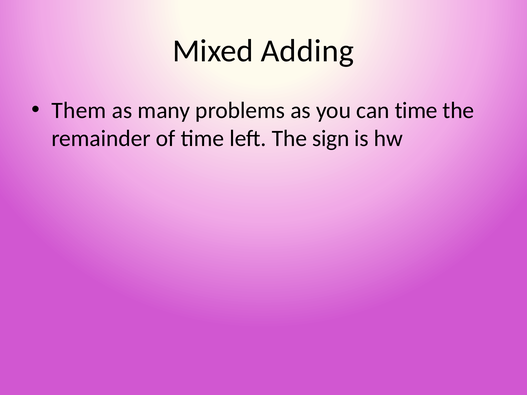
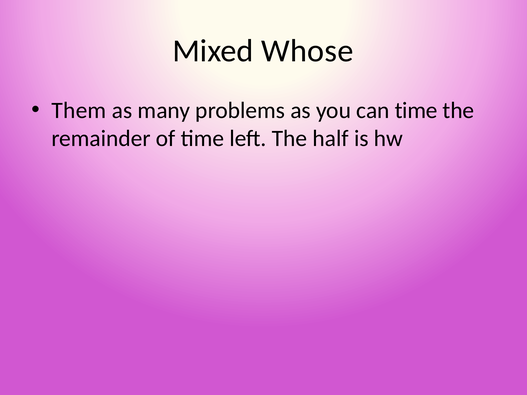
Adding: Adding -> Whose (307, 51)
sign: sign -> half (331, 139)
